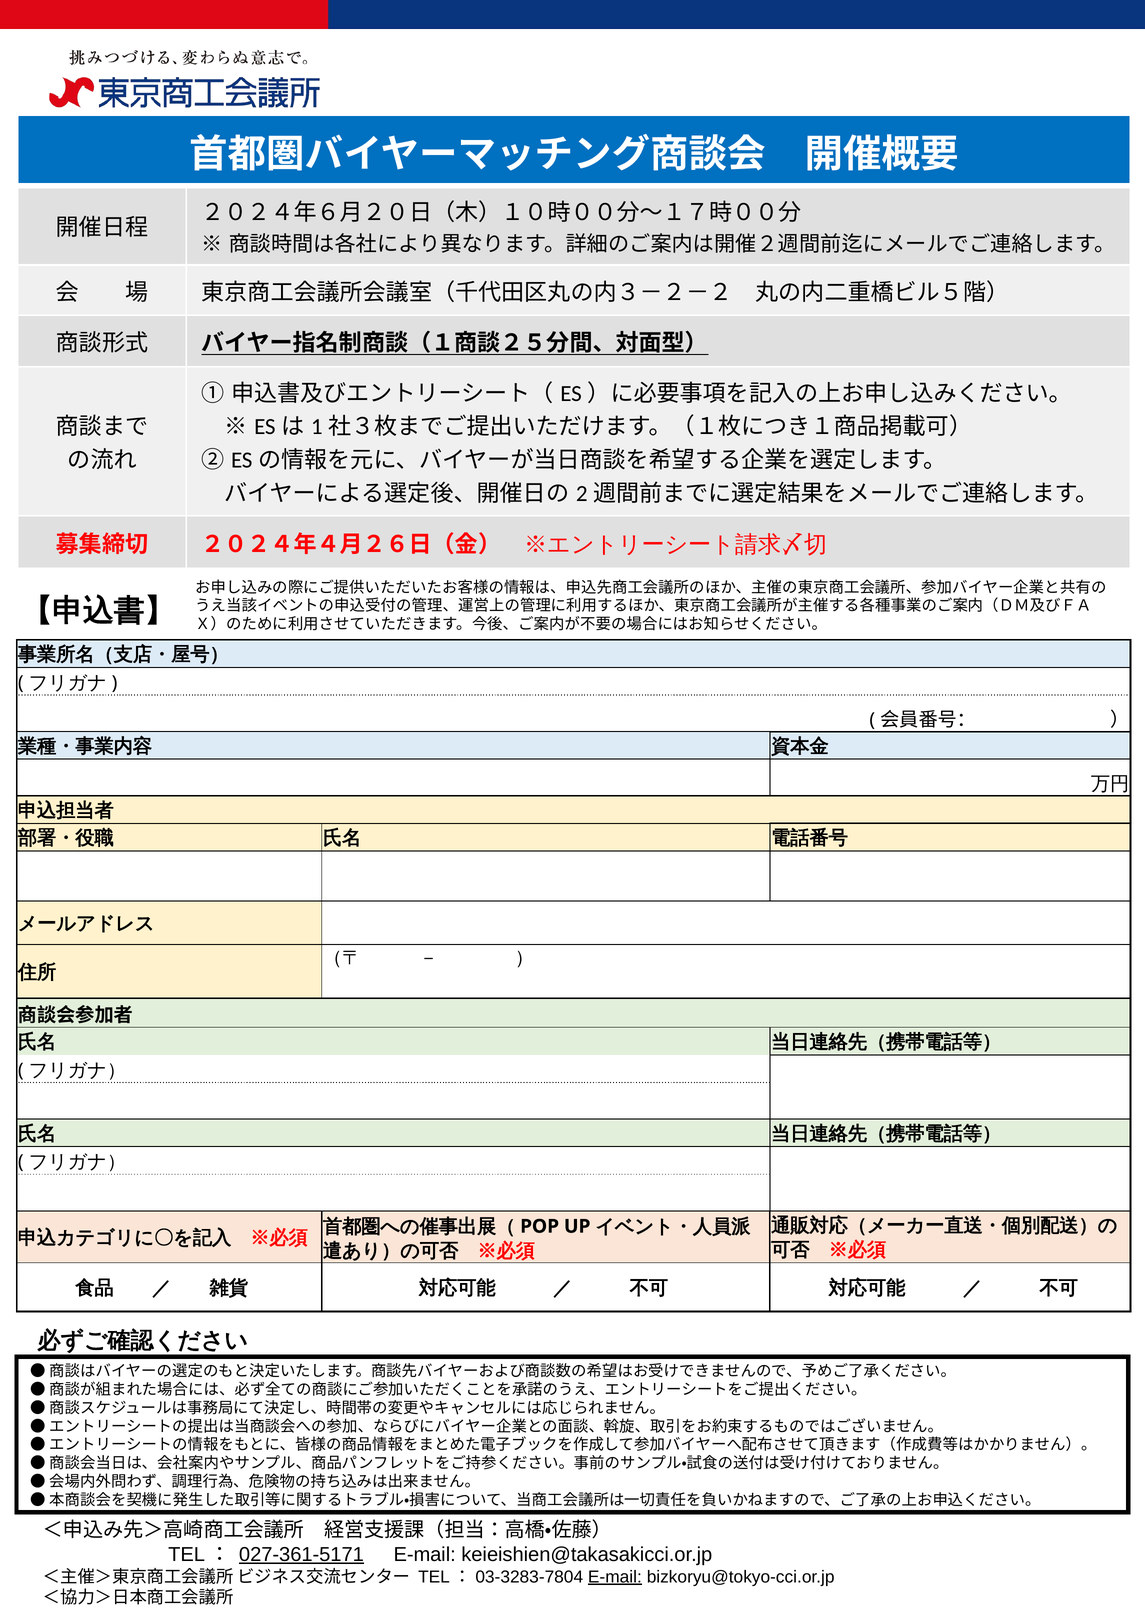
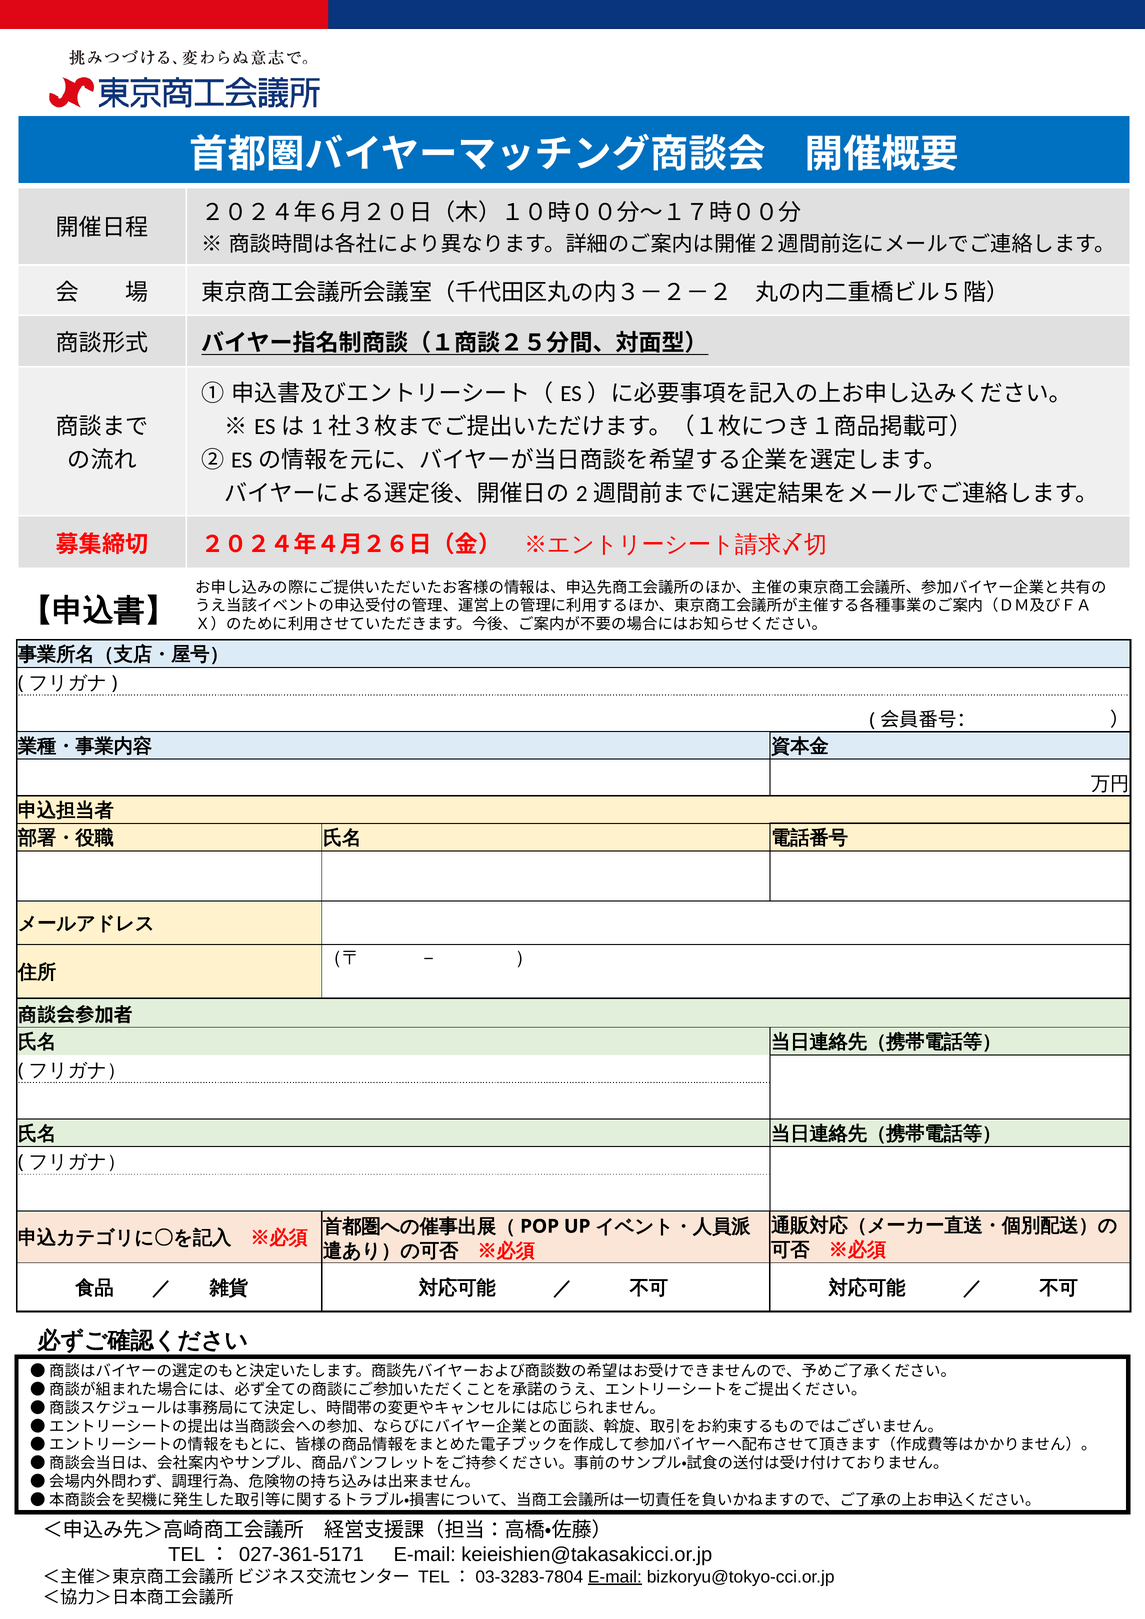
027-361-5171 underline: present -> none (301, 1555)
